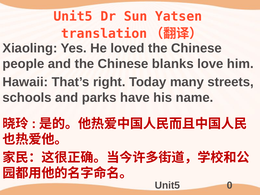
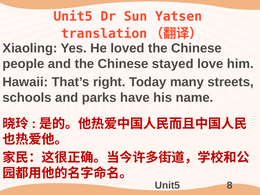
blanks: blanks -> stayed (173, 64)
0: 0 -> 8 (230, 185)
